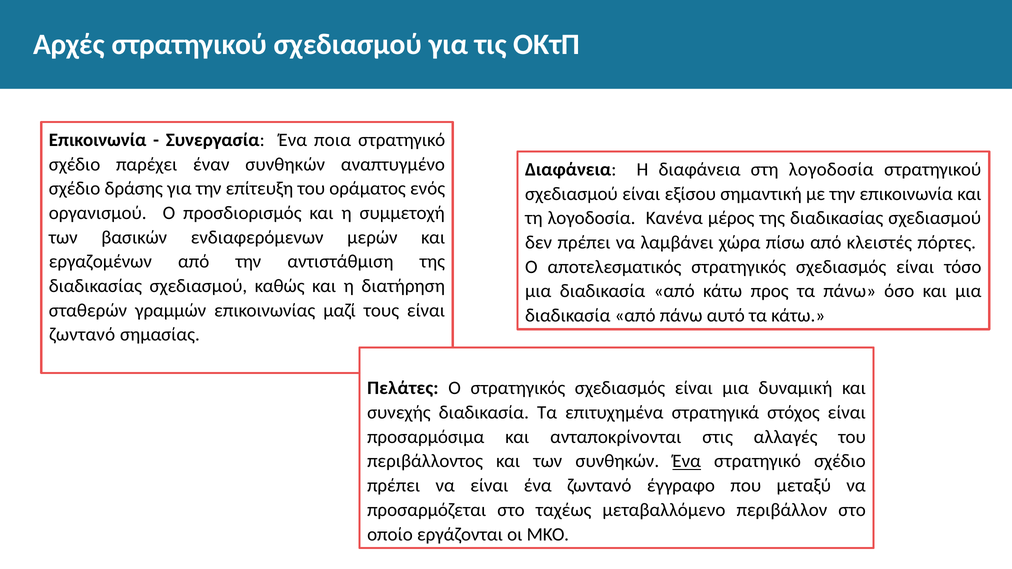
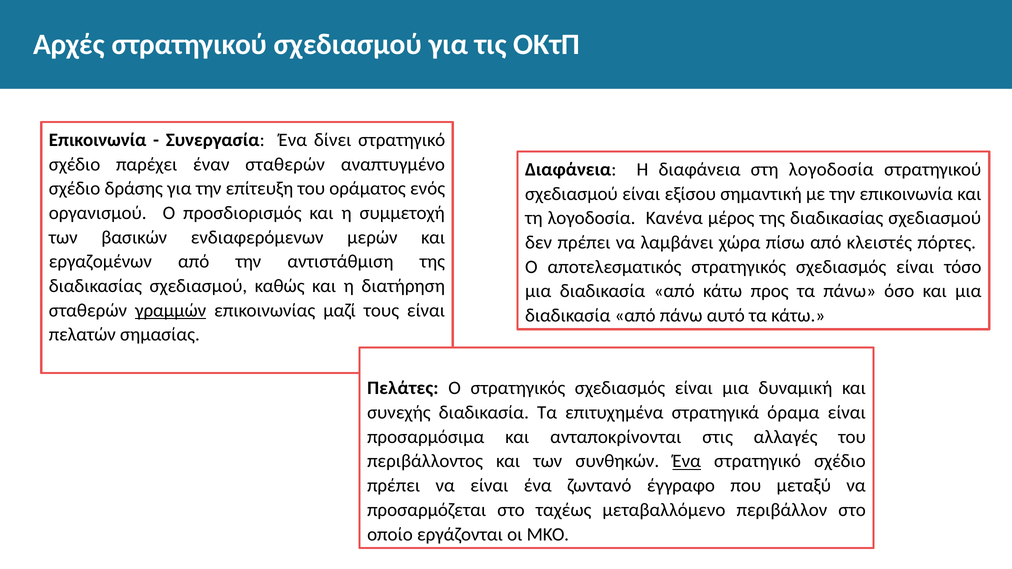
ποια: ποια -> δίνει (333, 140)
έναν συνθηκών: συνθηκών -> σταθερών (285, 164)
γραμμών underline: none -> present (171, 311)
ζωντανό: ζωντανό -> πελατών (82, 335)
στόχος: στόχος -> όραμα (793, 413)
